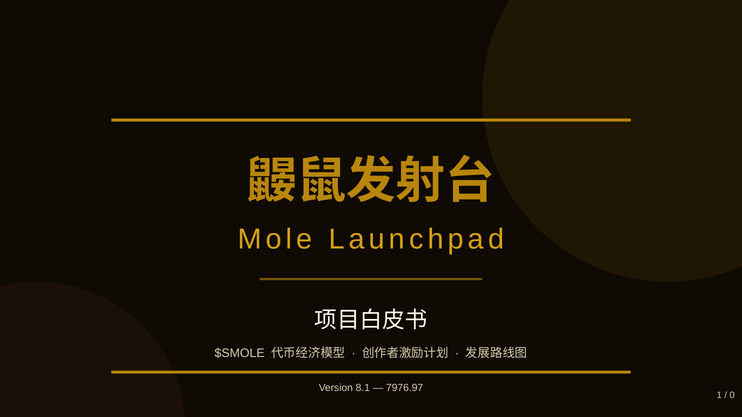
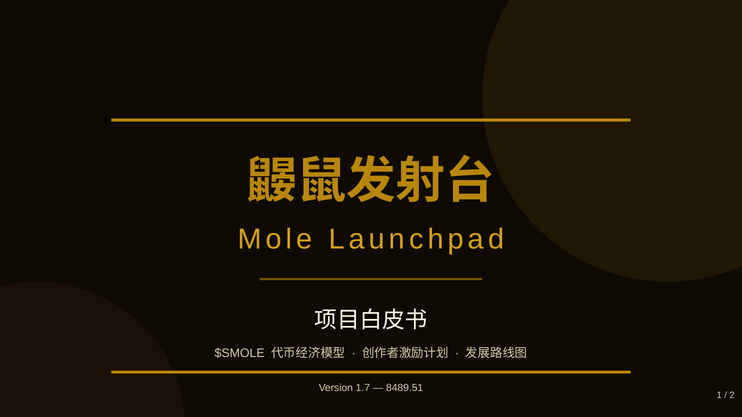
8.1: 8.1 -> 1.7 (363, 388)
7976.97: 7976.97 -> 8489.51 (405, 388)
0: 0 -> 2 (732, 396)
